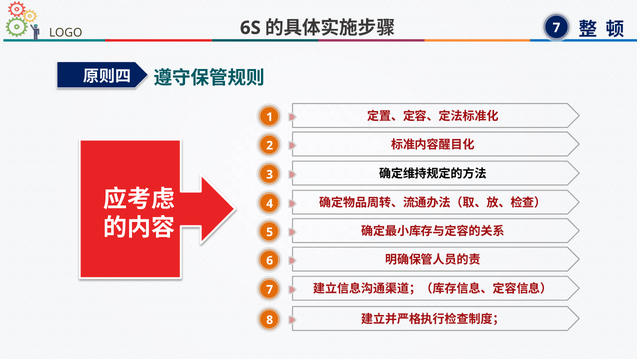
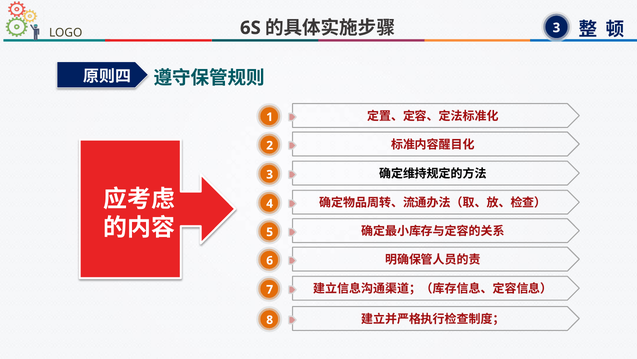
7: 7 -> 3 (556, 28)
